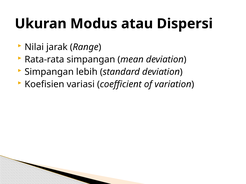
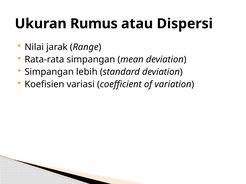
Modus: Modus -> Rumus (94, 24)
